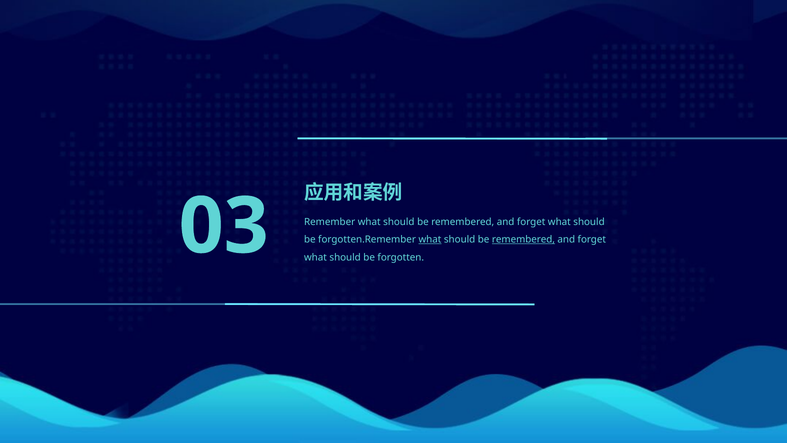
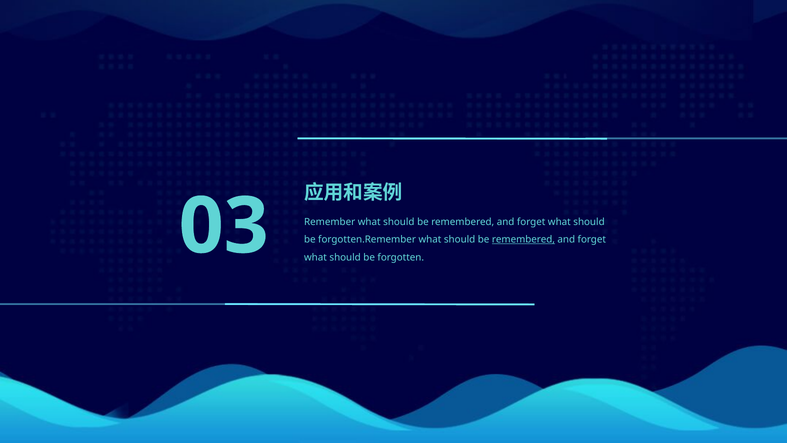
what underline: present -> none (430, 239)
